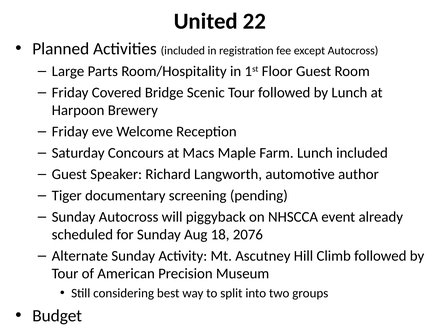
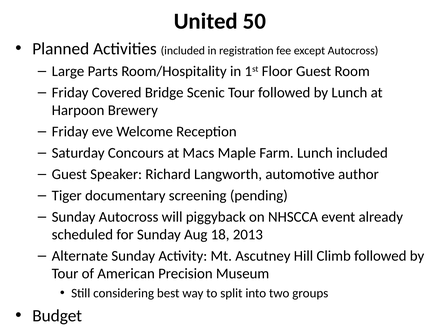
22: 22 -> 50 (255, 21)
2076: 2076 -> 2013 (248, 234)
